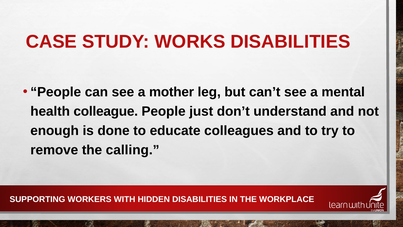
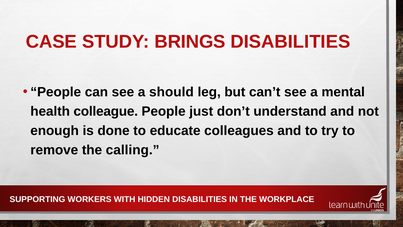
WORKS: WORKS -> BRINGS (190, 42)
mother: mother -> should (171, 92)
